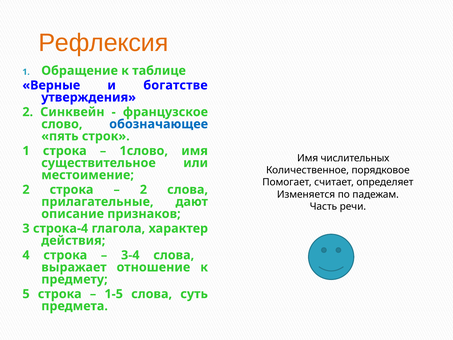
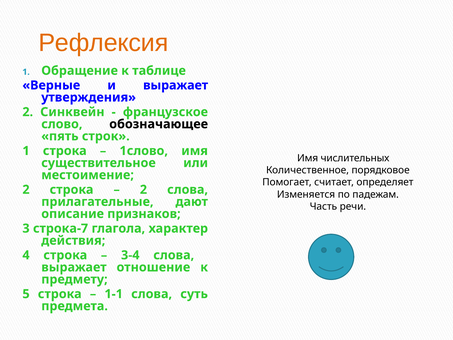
и богатстве: богатстве -> выражает (176, 85)
обозначающее colour: blue -> black (159, 124)
строка-4: строка-4 -> строка-7 (61, 228)
1-5: 1-5 -> 1-1 (114, 294)
